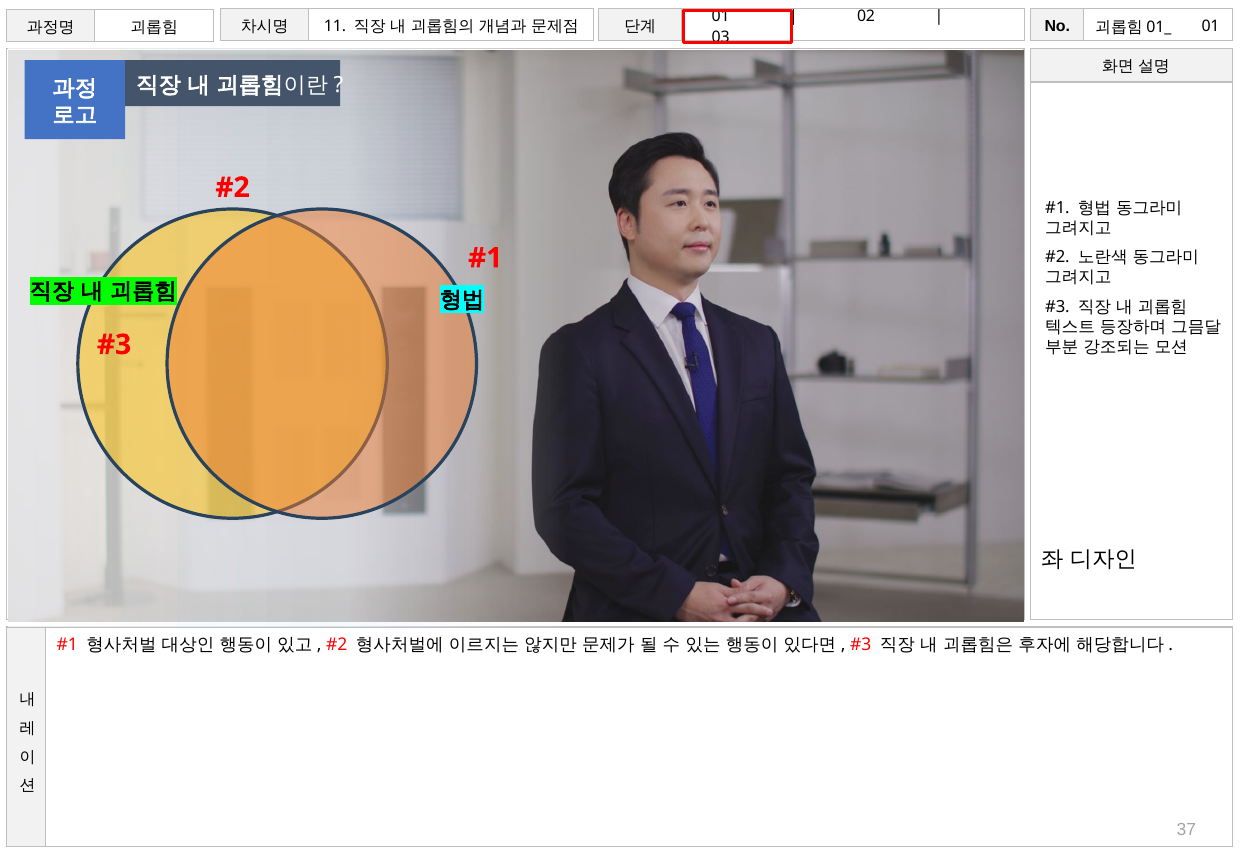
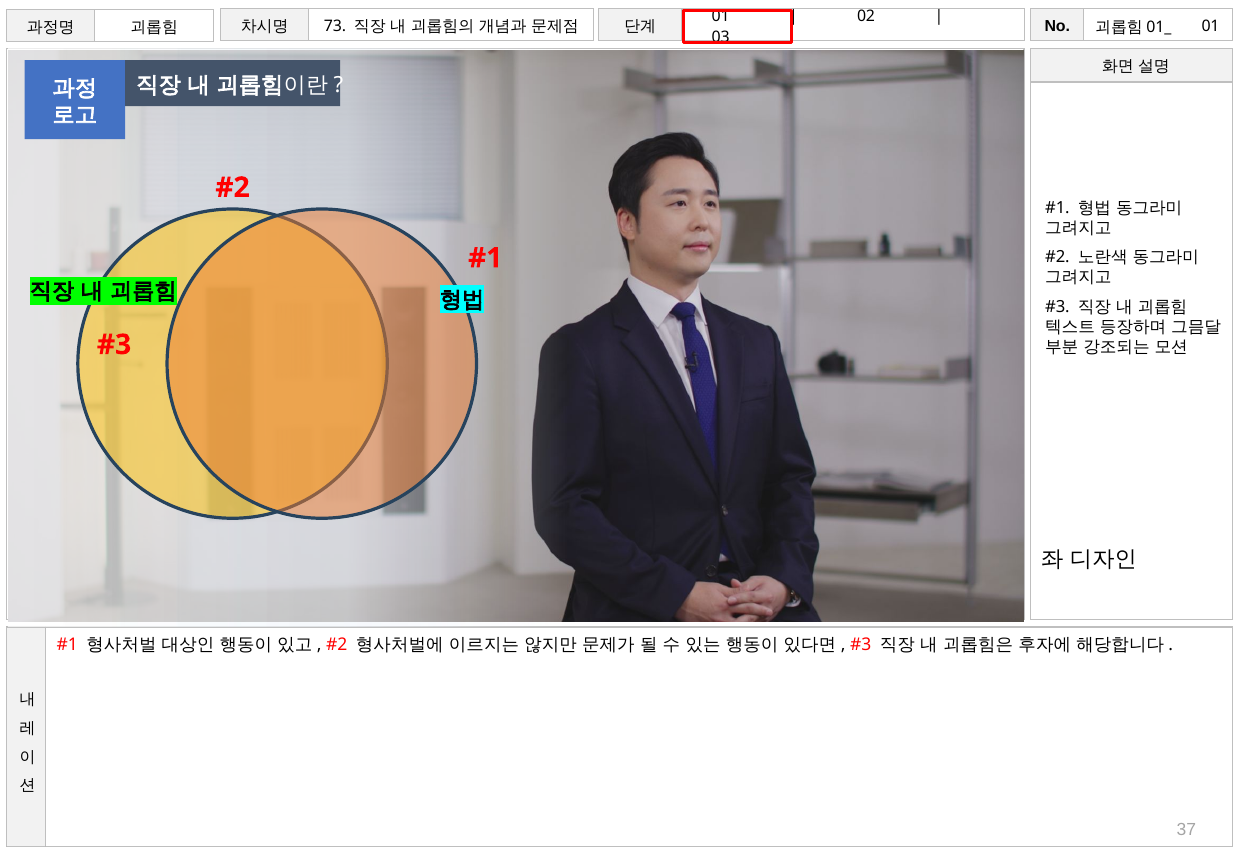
11: 11 -> 73 (335, 27)
